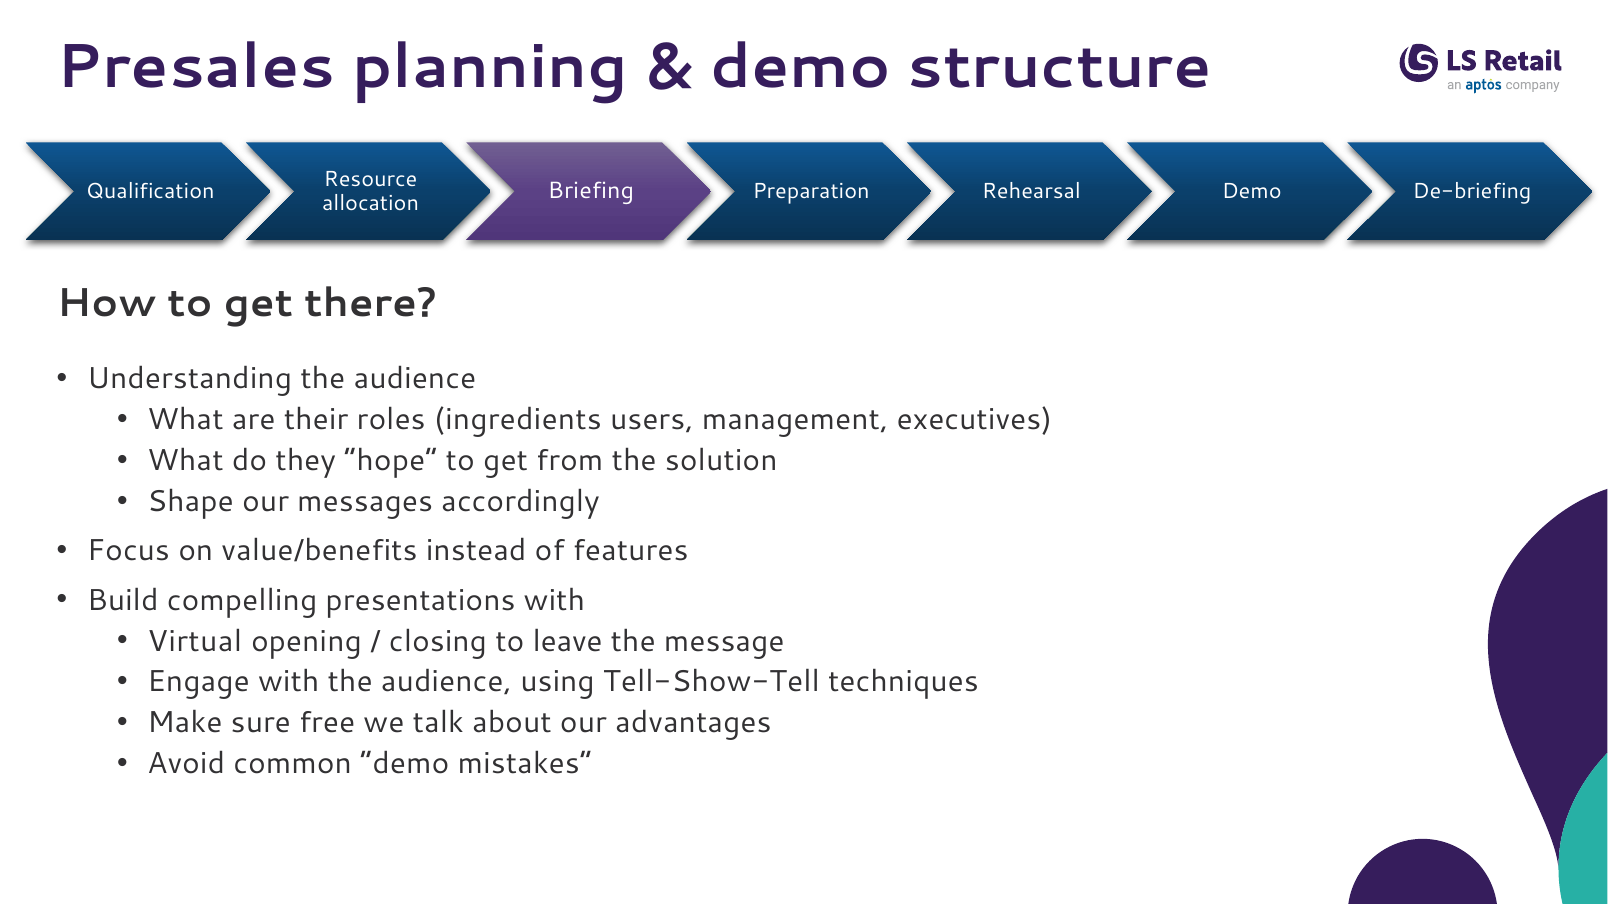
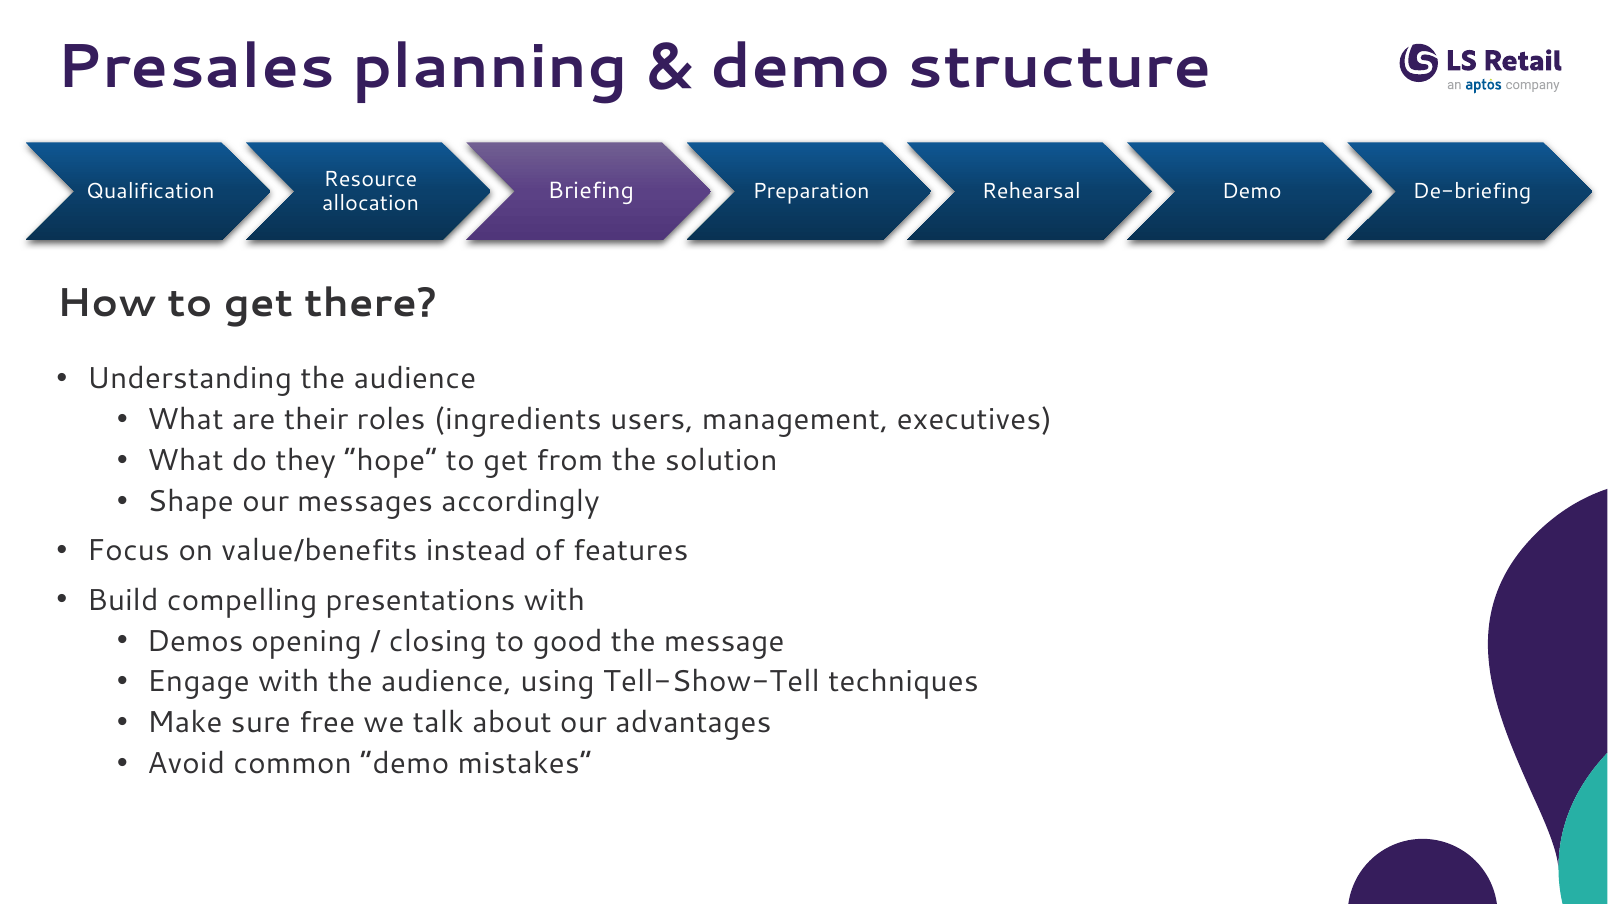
Virtual: Virtual -> Demos (195, 641)
leave: leave -> good (568, 641)
